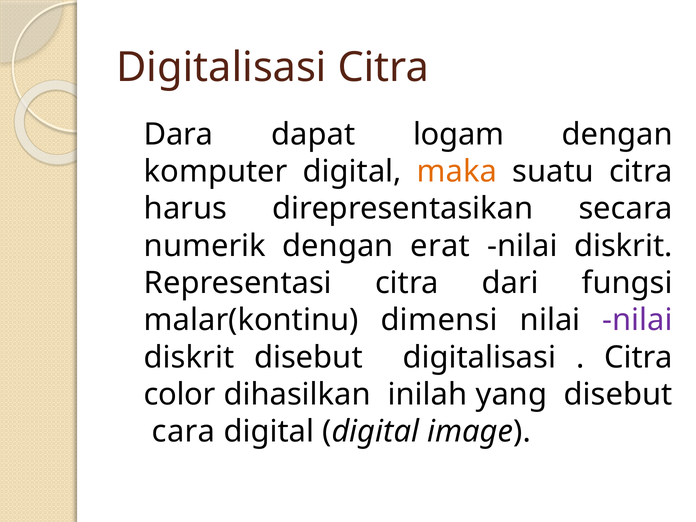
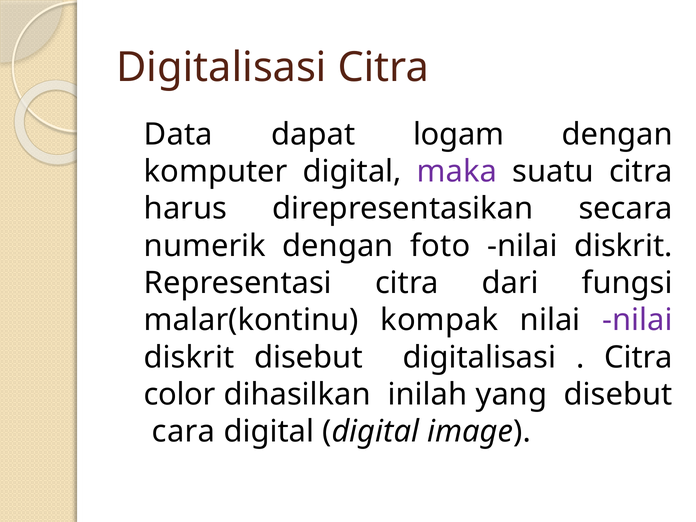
Dara: Dara -> Data (178, 134)
maka colour: orange -> purple (457, 172)
erat: erat -> foto (440, 246)
dimensi: dimensi -> kompak (439, 320)
